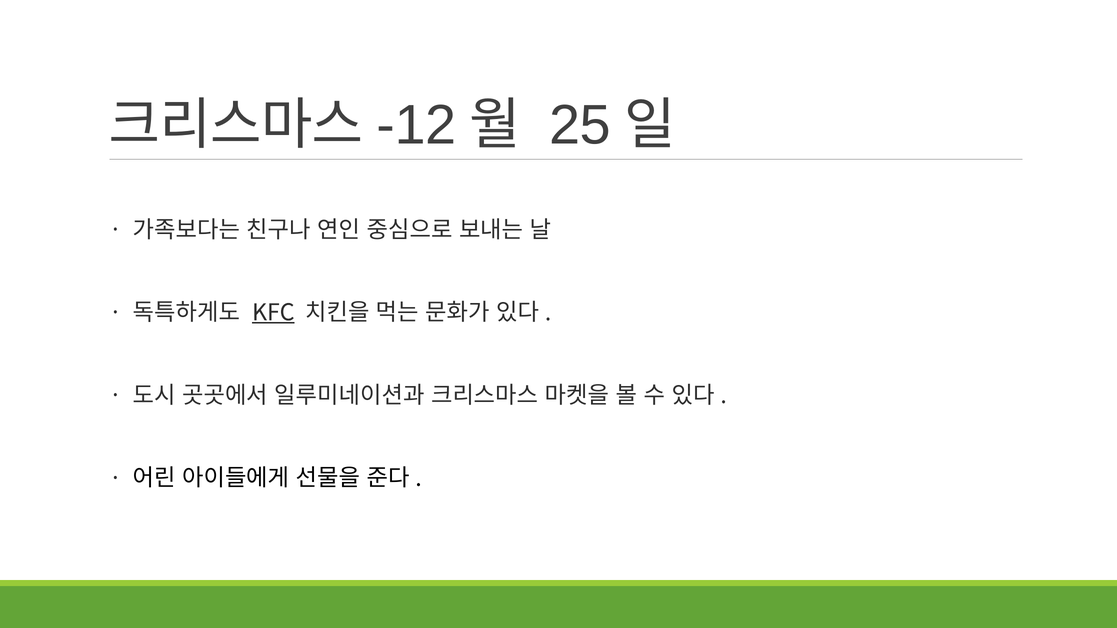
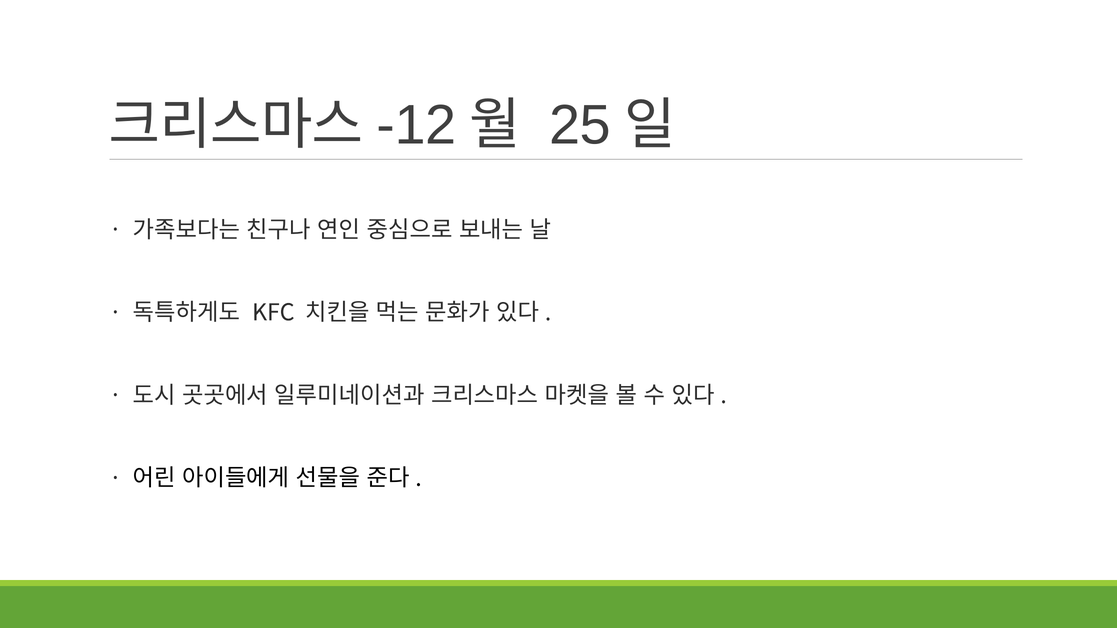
KFC underline: present -> none (273, 313)
